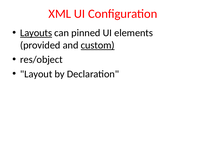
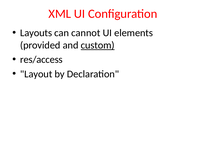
Layouts underline: present -> none (36, 33)
pinned: pinned -> cannot (86, 33)
res/object: res/object -> res/access (41, 60)
